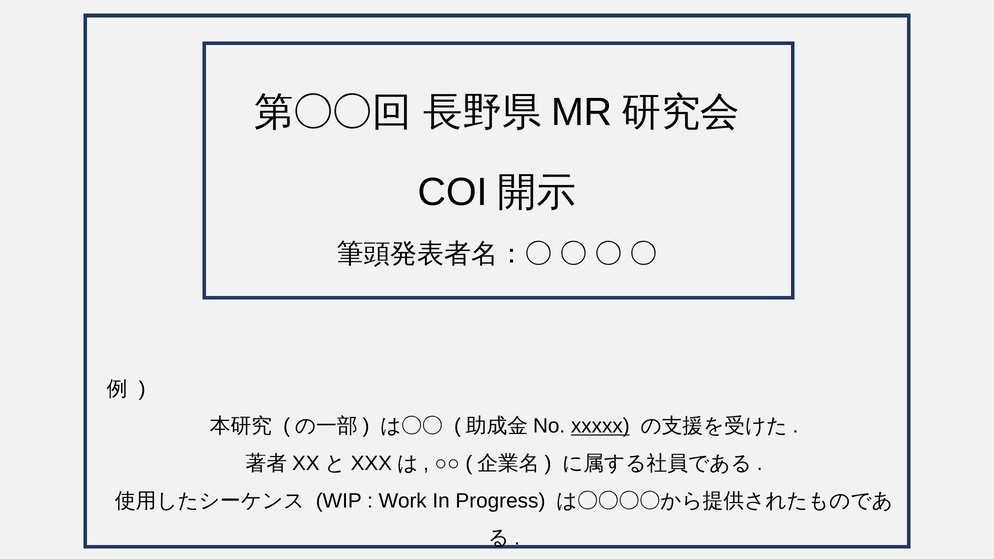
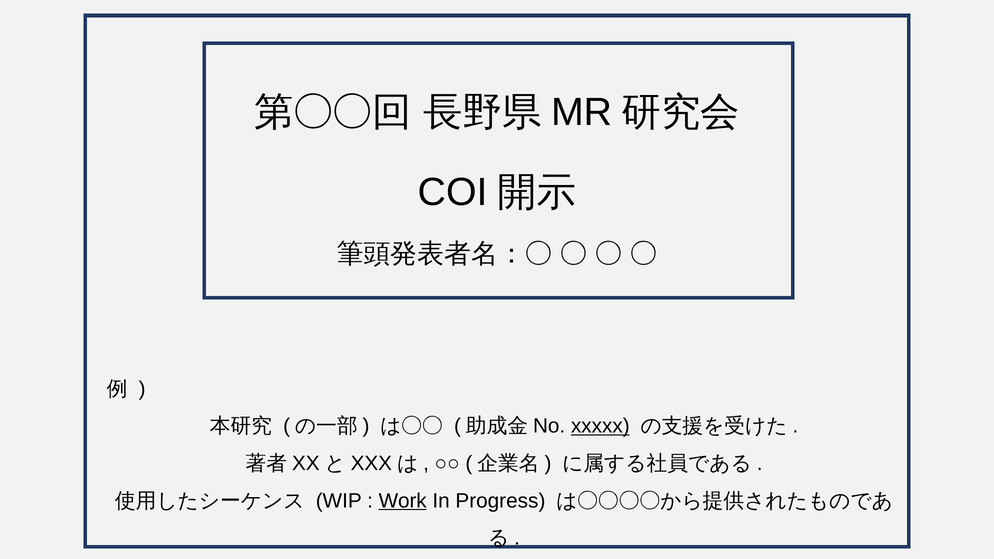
Work underline: none -> present (403, 501)
